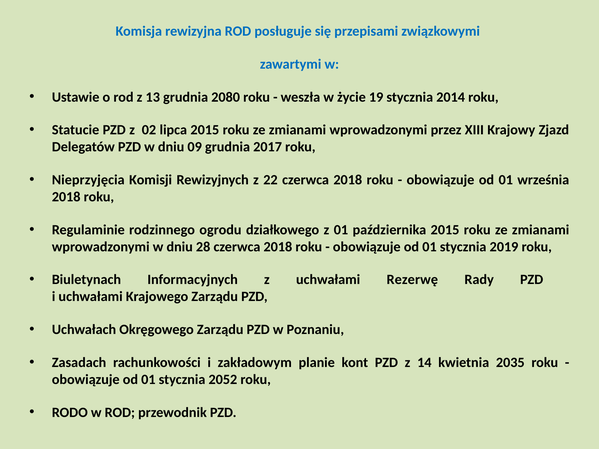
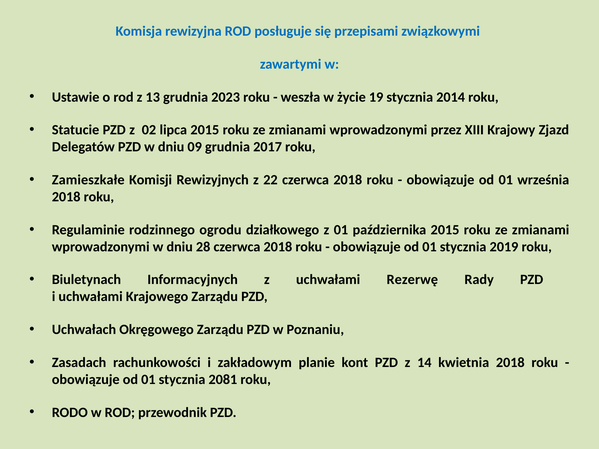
2080: 2080 -> 2023 (226, 97)
Nieprzyjęcia: Nieprzyjęcia -> Zamieszkałe (88, 180)
kwietnia 2035: 2035 -> 2018 (510, 363)
2052: 2052 -> 2081 (223, 380)
